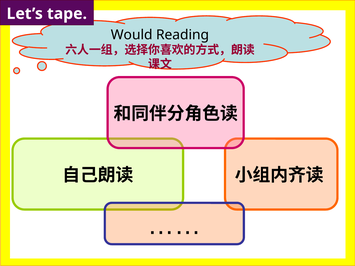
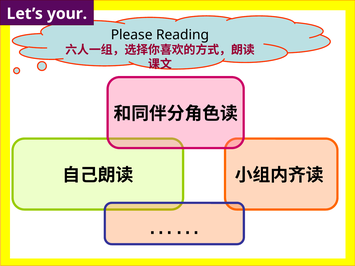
tape: tape -> your (67, 14)
Would: Would -> Please (132, 35)
